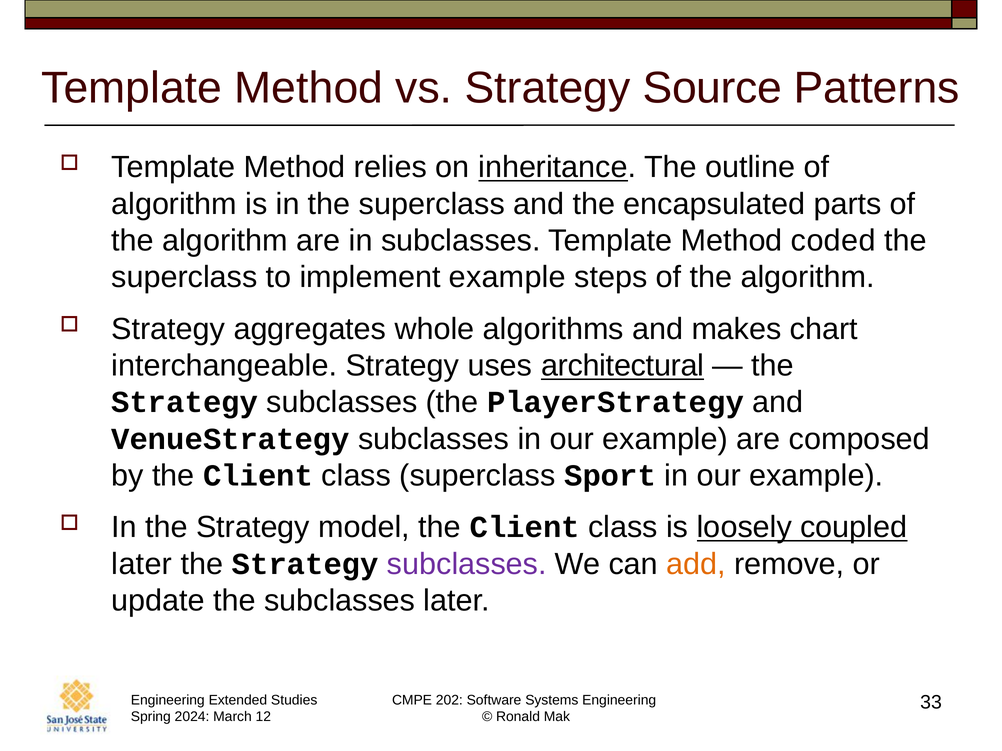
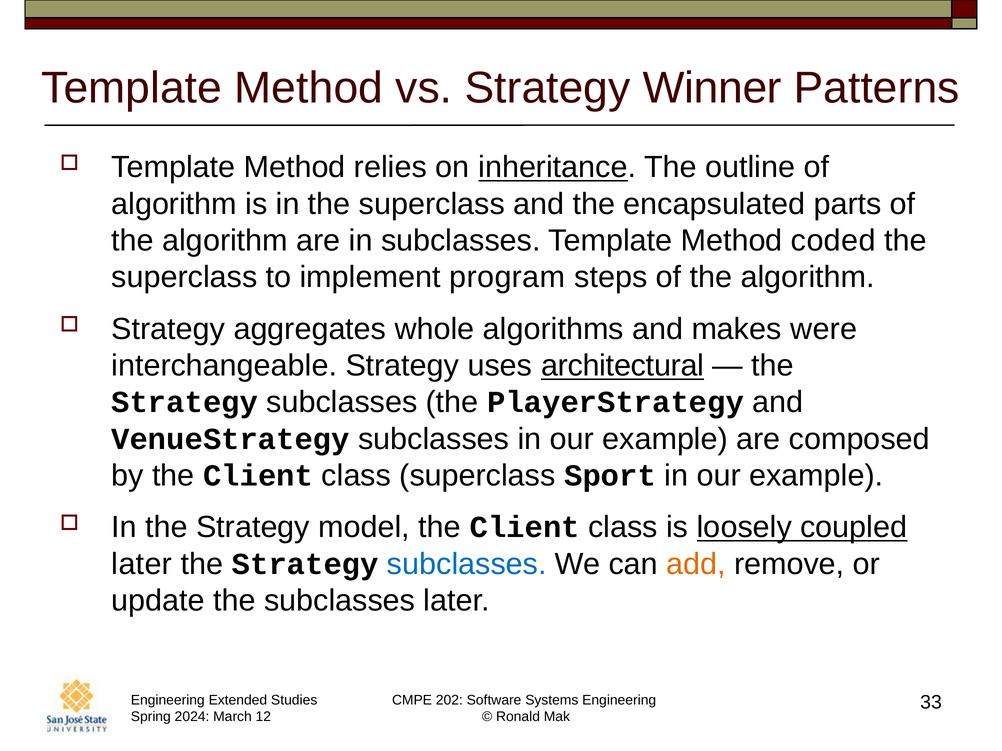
Source: Source -> Winner (712, 88)
implement example: example -> program (507, 278)
chart: chart -> were (824, 329)
subclasses colour: purple -> blue (467, 564)
